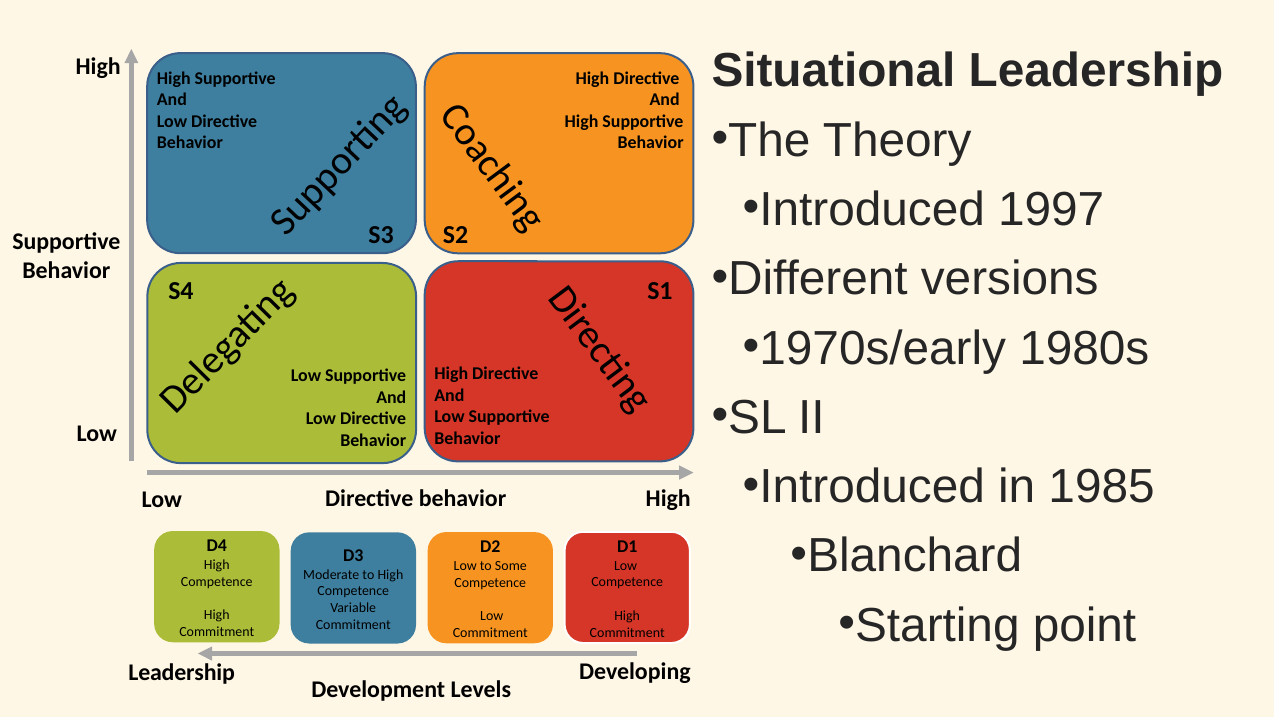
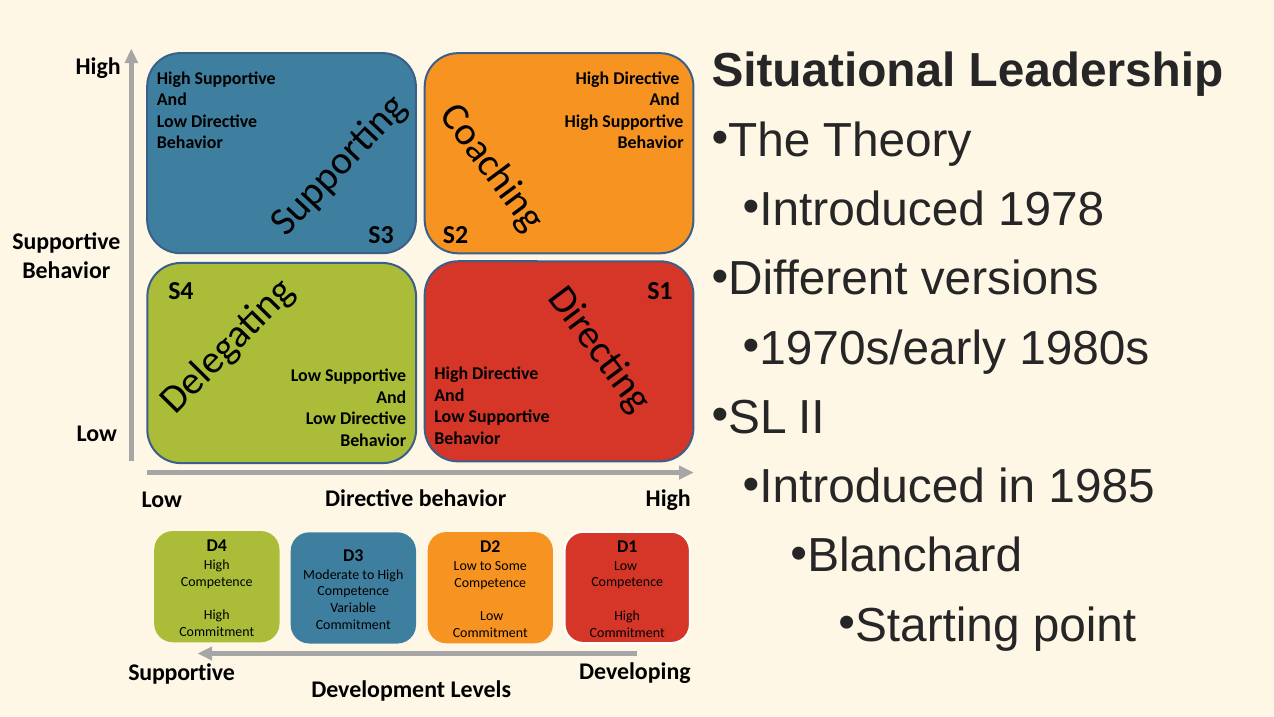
1997: 1997 -> 1978 (1051, 210)
Leadership: Leadership -> Supportive (182, 673)
